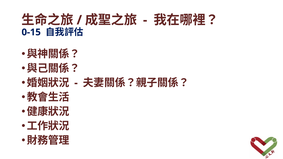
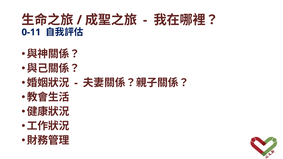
0-15: 0-15 -> 0-11 (31, 32)
